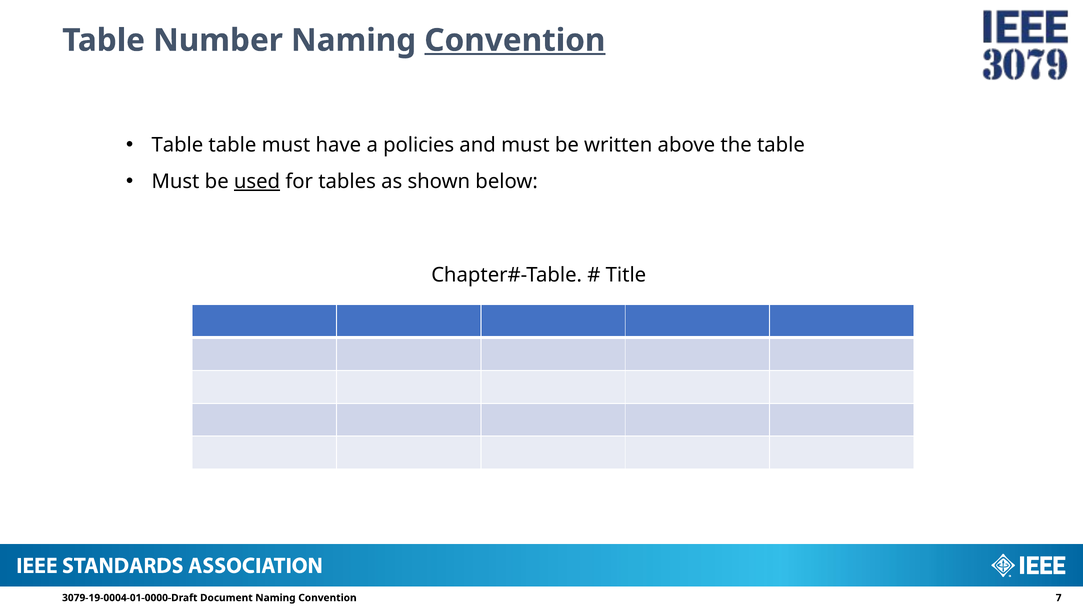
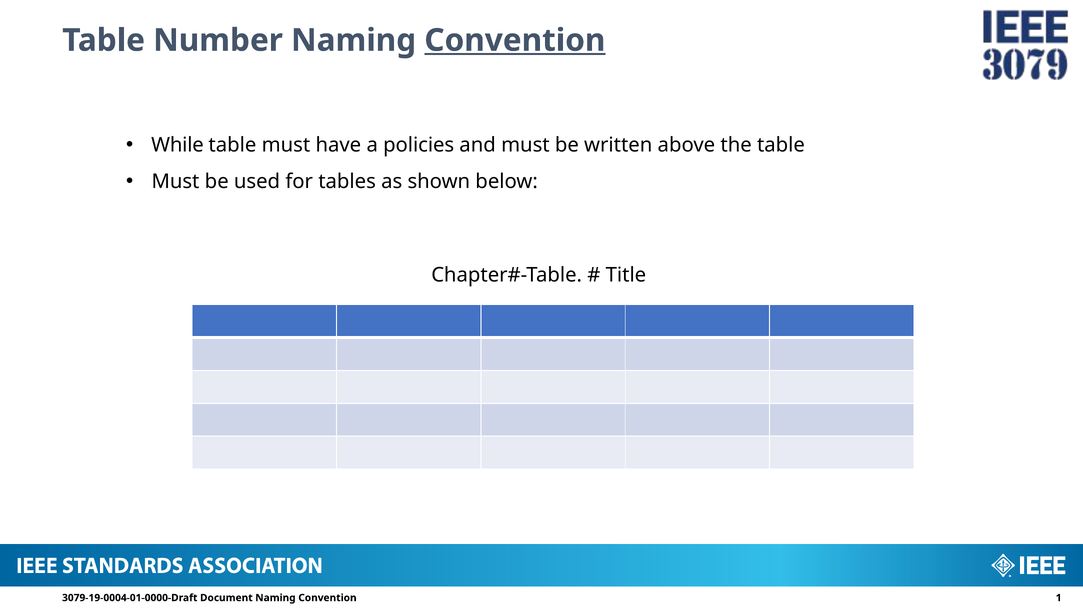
Table: Table -> While (177, 145)
used underline: present -> none (257, 182)
7: 7 -> 1 (1059, 598)
